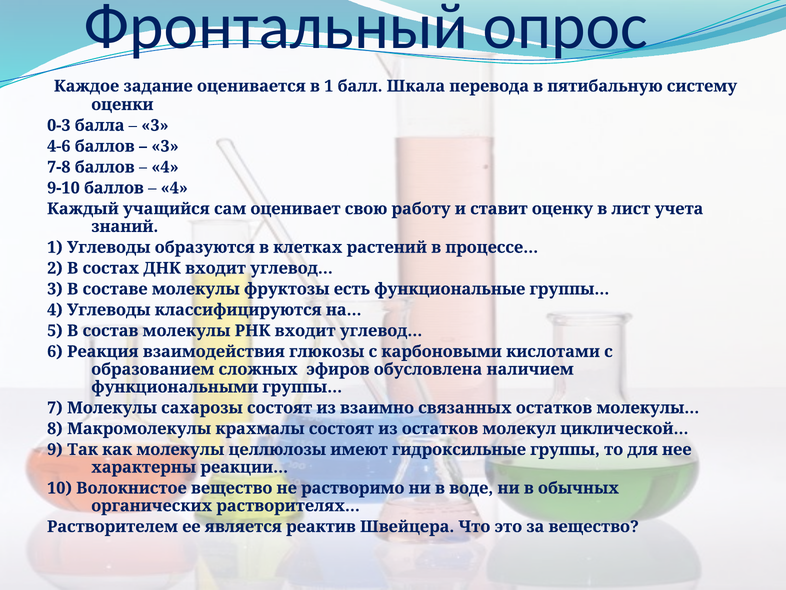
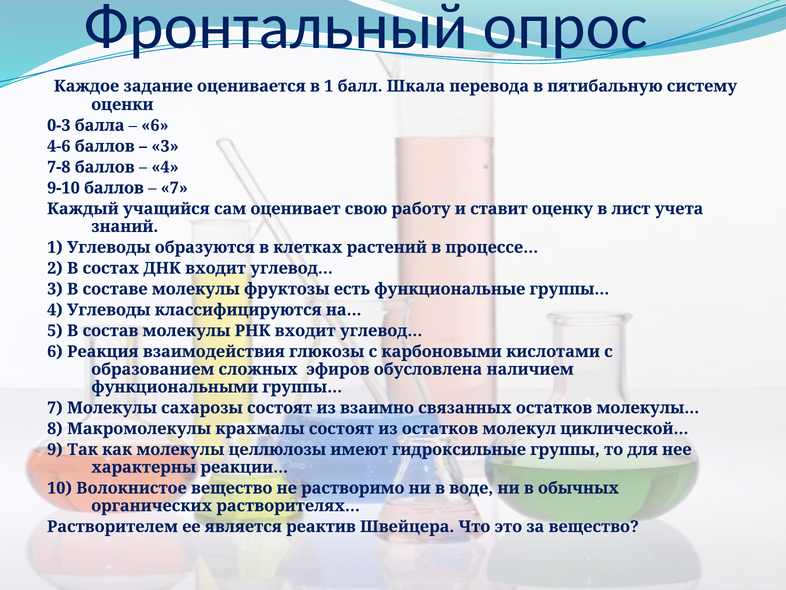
3: 3 -> 6 (155, 125)
4: 4 -> 7 (174, 188)
